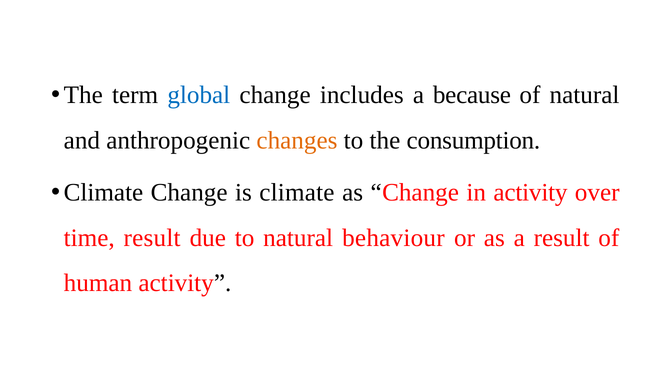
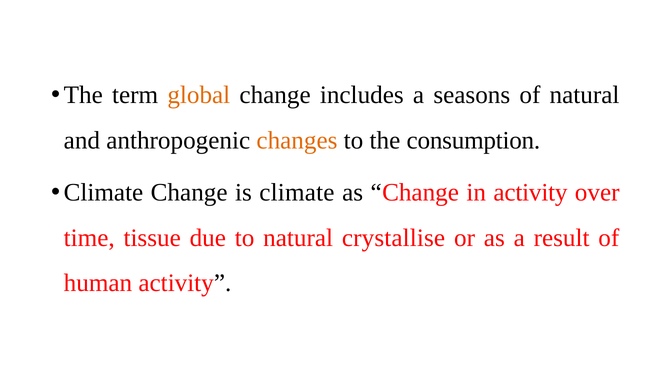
global colour: blue -> orange (199, 95)
because: because -> seasons (472, 95)
time result: result -> tissue (152, 238)
behaviour: behaviour -> crystallise (393, 238)
